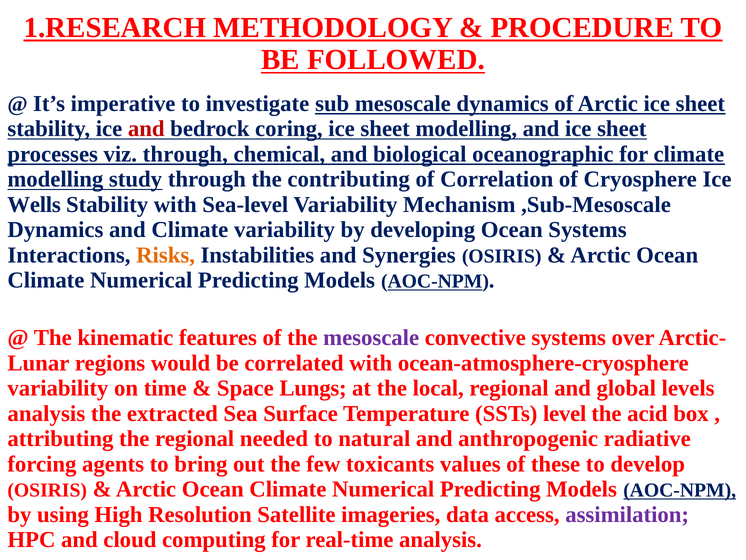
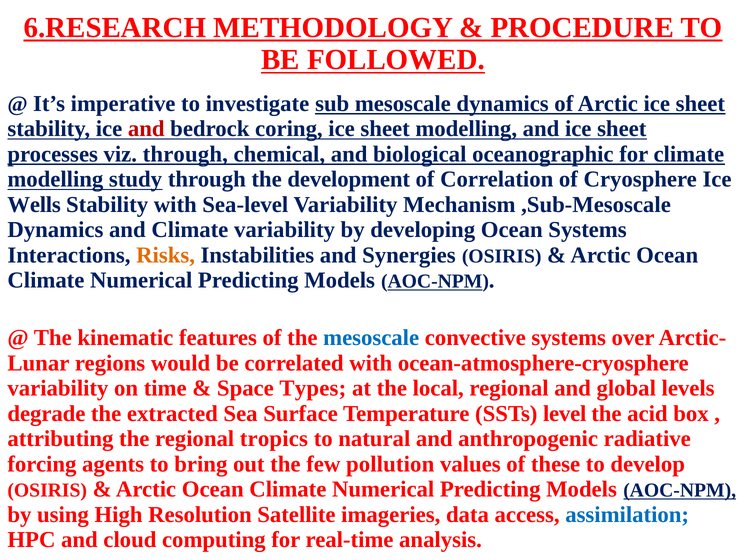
1.RESEARCH: 1.RESEARCH -> 6.RESEARCH (115, 28)
contributing: contributing -> development (349, 179)
mesoscale colour: purple -> blue (371, 338)
Lungs: Lungs -> Types (313, 388)
analysis: analysis -> degrade (46, 413)
needed: needed -> tropics (274, 439)
toxicants: toxicants -> pollution (390, 464)
assimilation colour: purple -> blue (627, 514)
